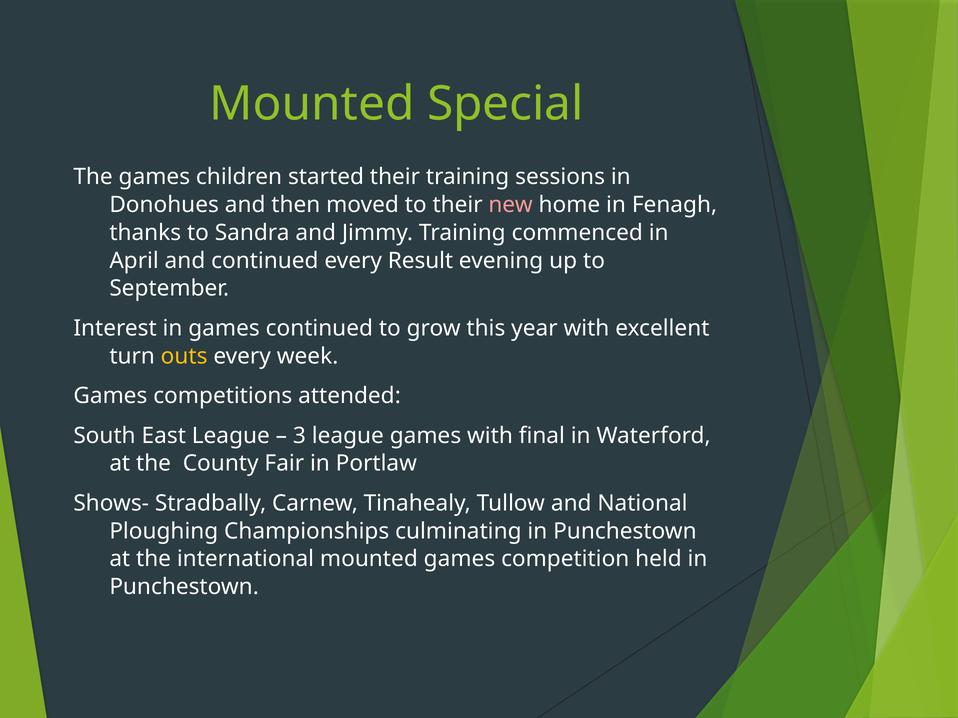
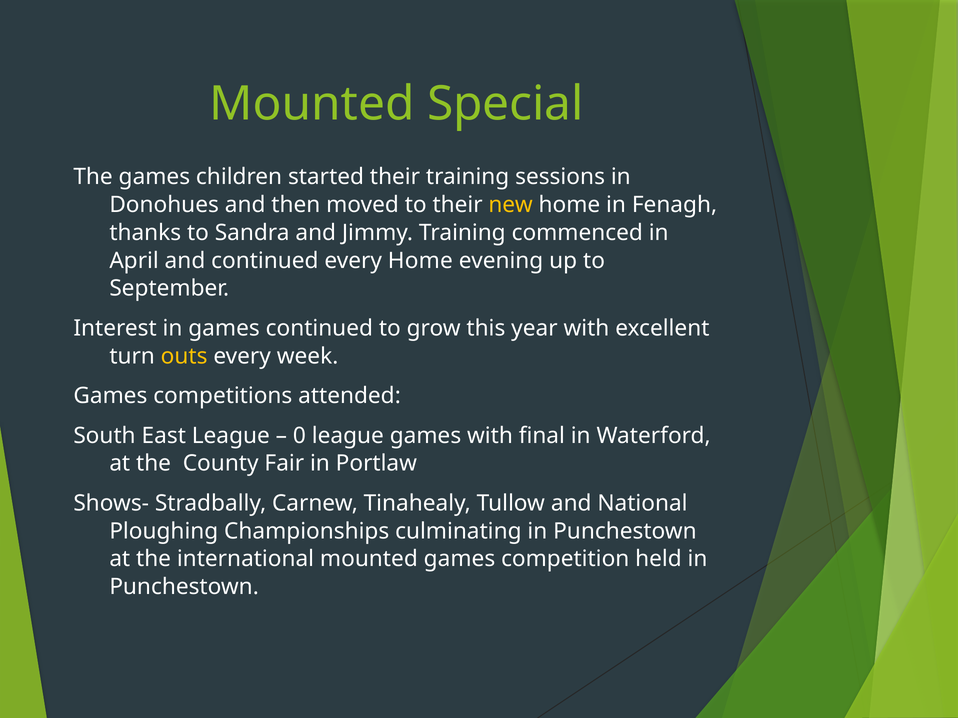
new colour: pink -> yellow (511, 205)
every Result: Result -> Home (420, 261)
3: 3 -> 0 (299, 436)
